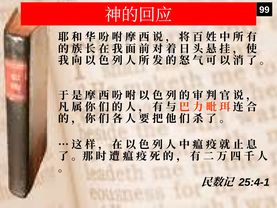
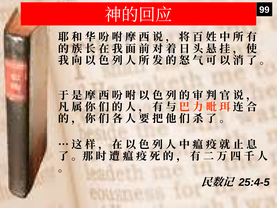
25:4-1: 25:4-1 -> 25:4-5 (254, 182)
